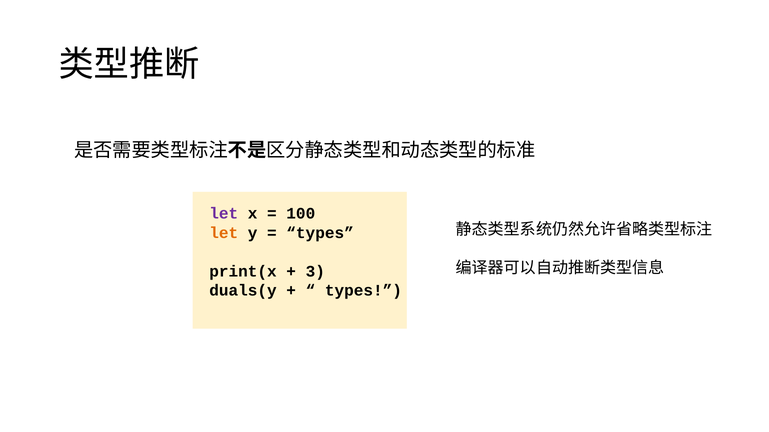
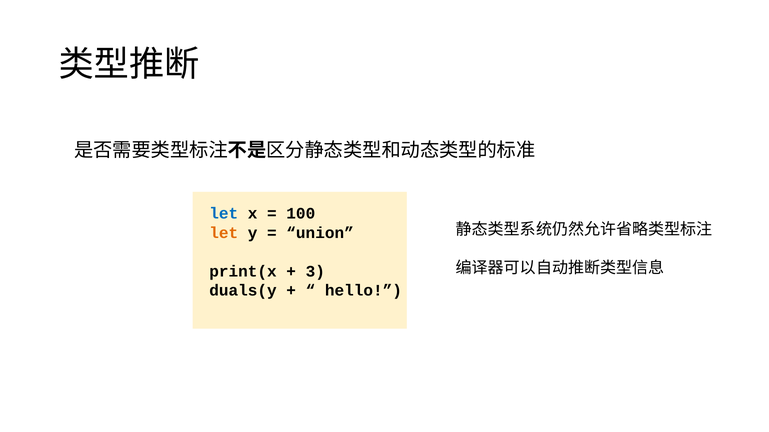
let colour: purple -> blue (224, 214)
types: types -> union (320, 233)
types: types -> hello (363, 291)
